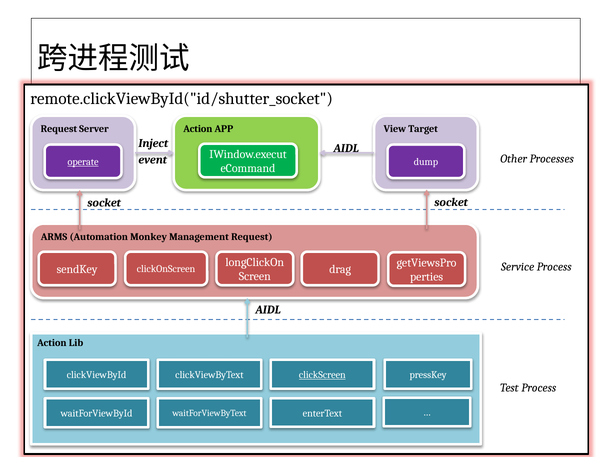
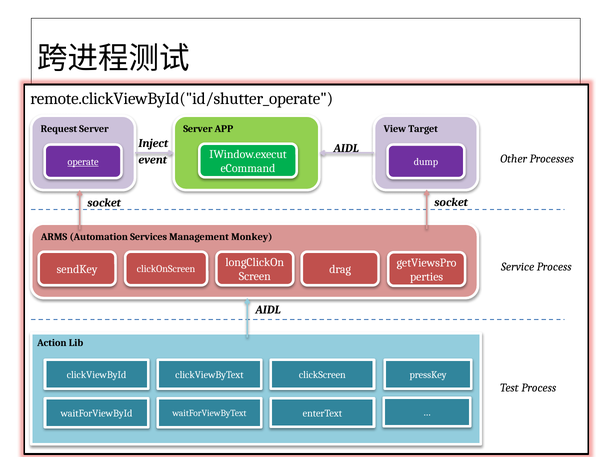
remote.clickViewById("id/shutter_socket: remote.clickViewById("id/shutter_socket -> remote.clickViewById("id/shutter_operate (182, 99)
Action: Action -> Server (198, 129)
Monkey: Monkey -> Services (149, 237)
Management Request: Request -> Monkey (252, 237)
clickScreen underline: present -> none (322, 375)
